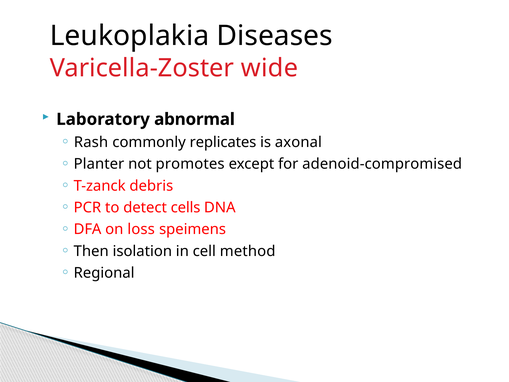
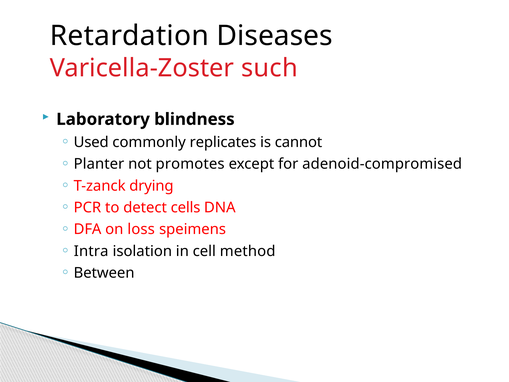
Leukoplakia: Leukoplakia -> Retardation (129, 36)
wide: wide -> such (269, 68)
abnormal: abnormal -> blindness (194, 119)
Rash: Rash -> Used (91, 142)
axonal: axonal -> cannot (298, 142)
debris: debris -> drying (151, 186)
Then: Then -> Intra (91, 251)
Regional: Regional -> Between (104, 273)
